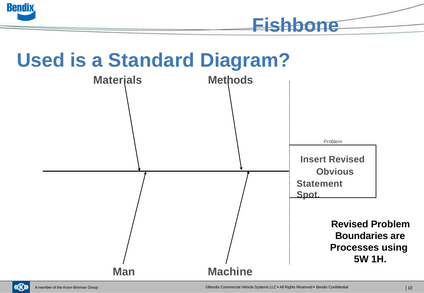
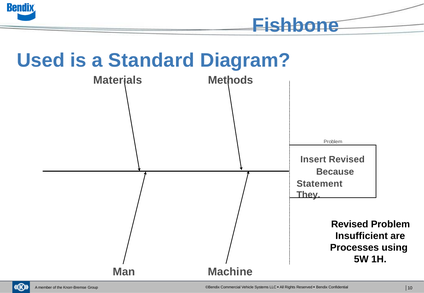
Obvious: Obvious -> Because (335, 172)
Spot: Spot -> They (308, 195)
Boundaries: Boundaries -> Insufficient (362, 236)
